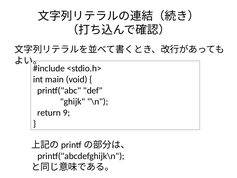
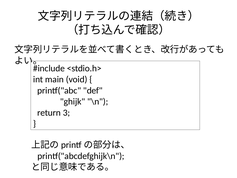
9: 9 -> 3 (66, 112)
